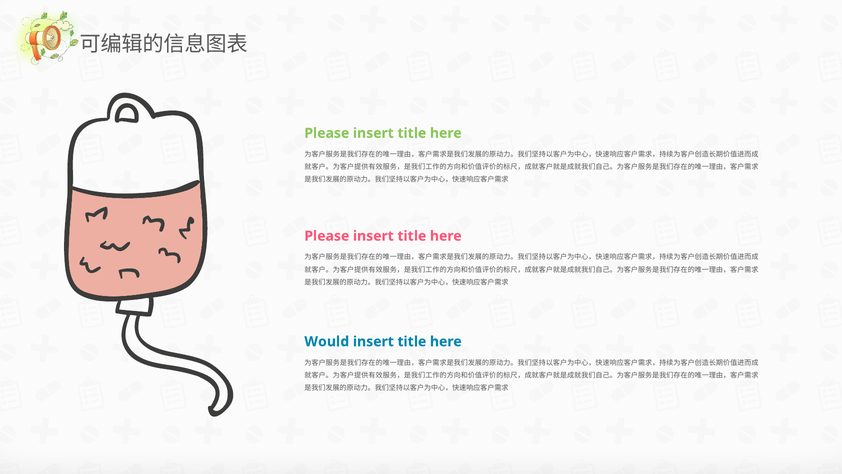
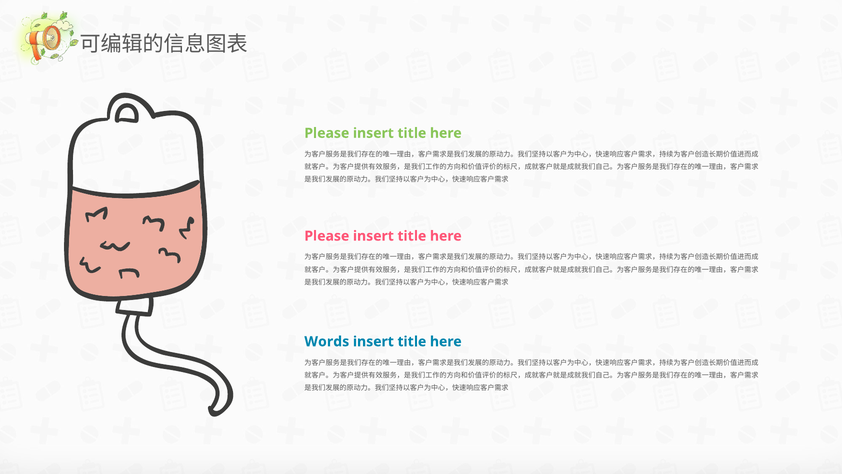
Would: Would -> Words (327, 341)
